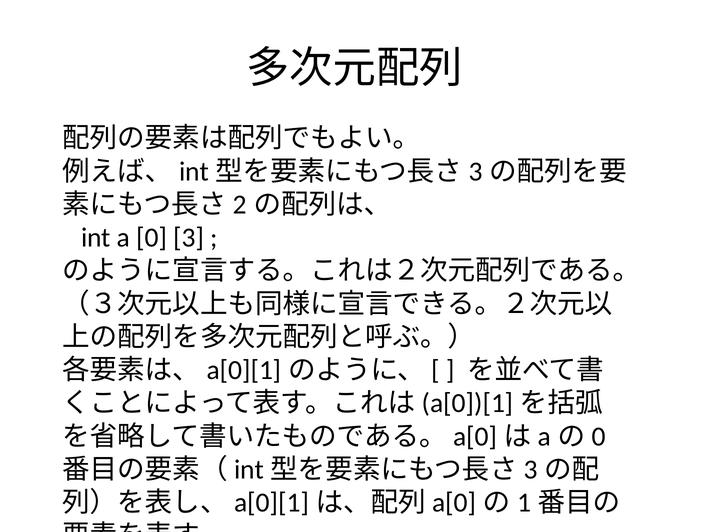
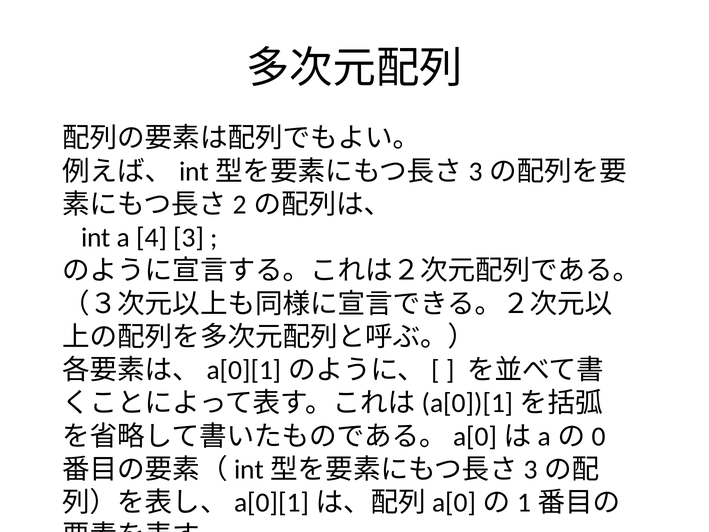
0: 0 -> 4 (152, 238)
